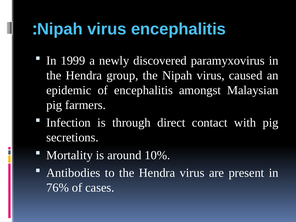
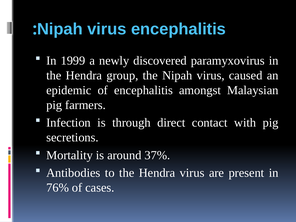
10%: 10% -> 37% (157, 155)
